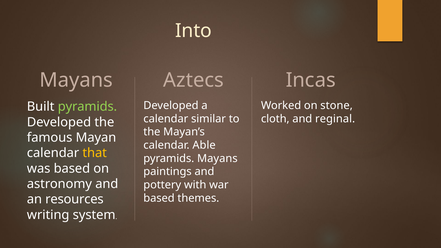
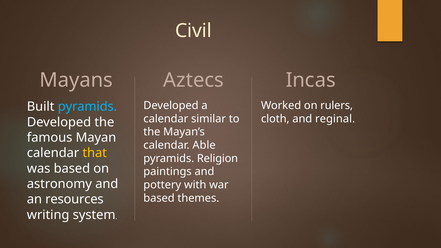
Into: Into -> Civil (193, 31)
stone: stone -> rulers (337, 106)
pyramids colour: light green -> light blue (87, 107)
pyramids Mayans: Mayans -> Religion (217, 158)
